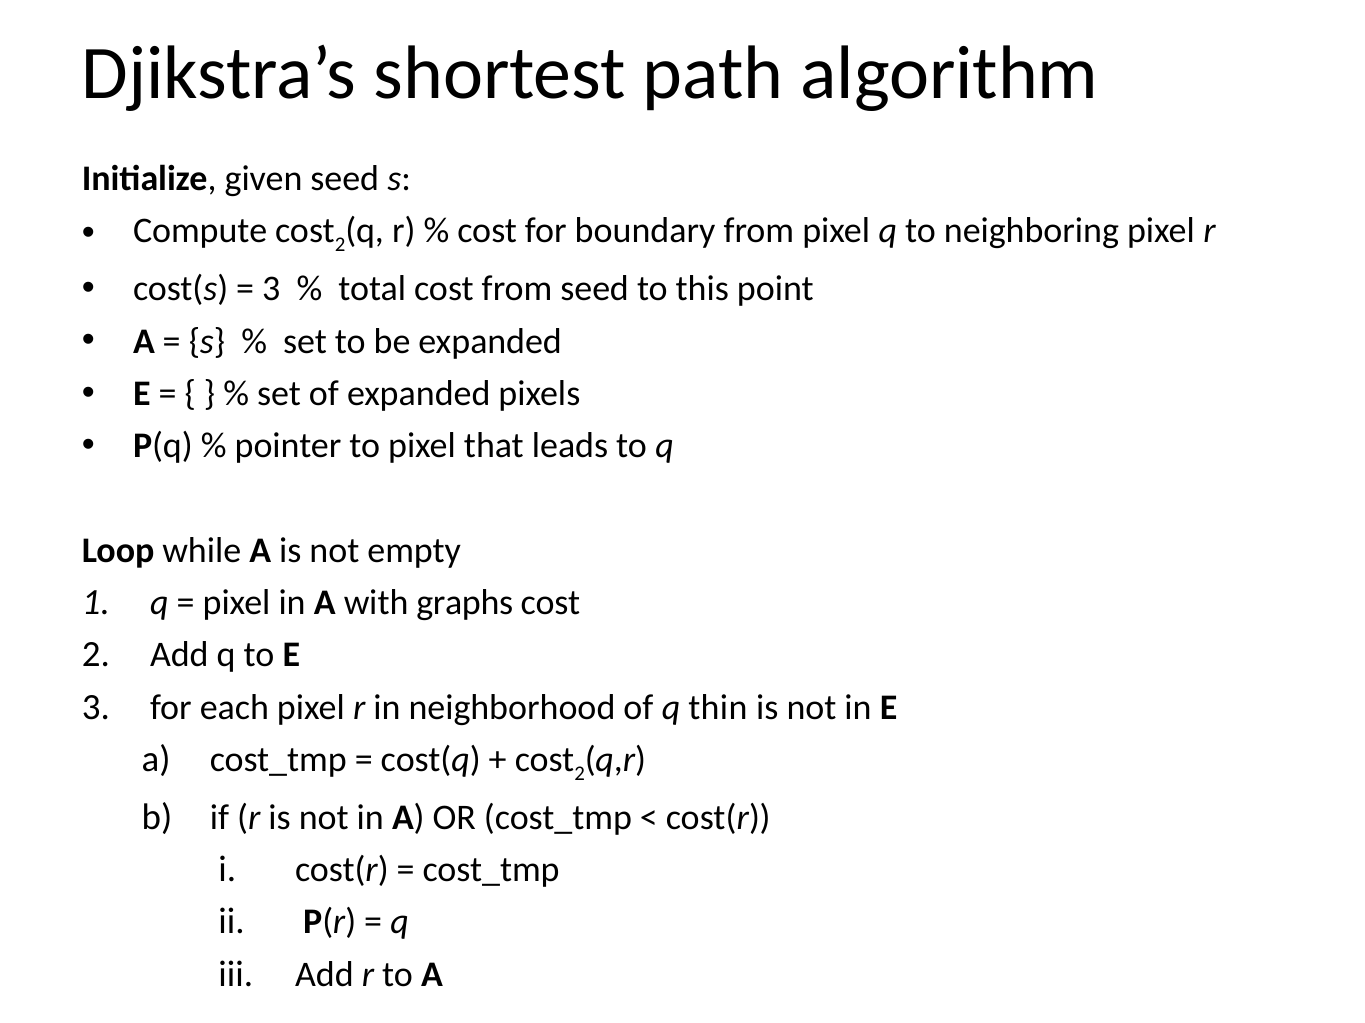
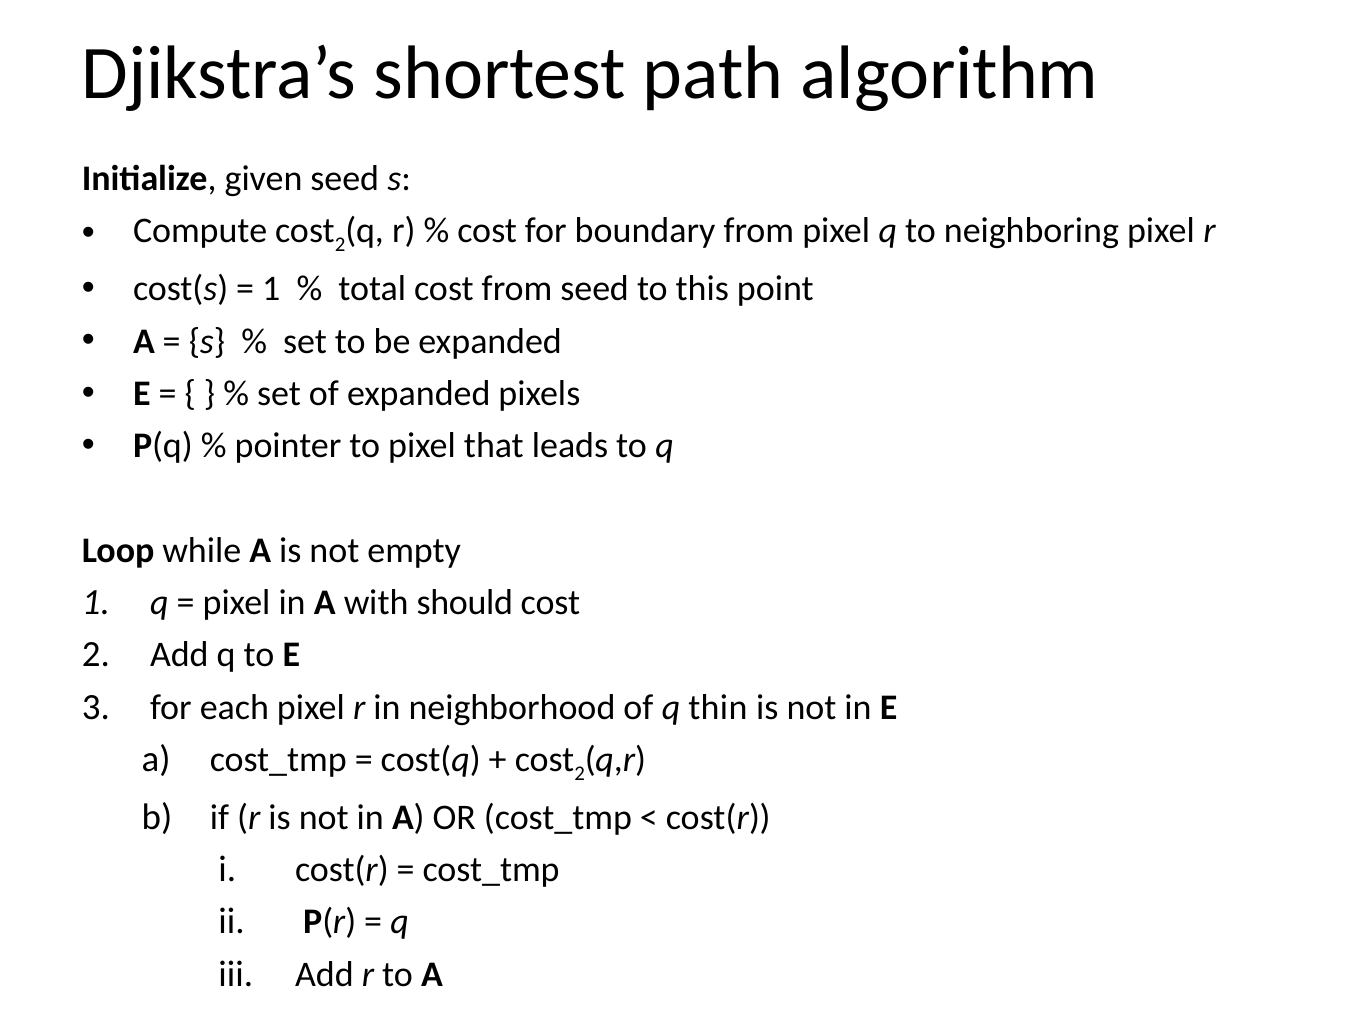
3: 3 -> 1 (271, 289)
graphs: graphs -> should (465, 603)
